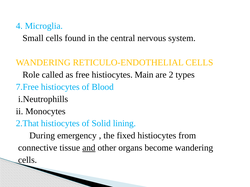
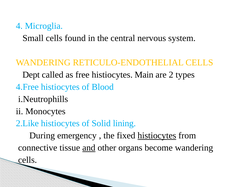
Role: Role -> Dept (31, 75)
7.Free: 7.Free -> 4.Free (27, 87)
2.That: 2.That -> 2.Like (27, 124)
histiocytes underline: none -> present (157, 136)
